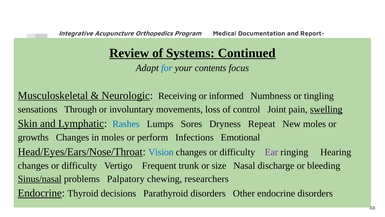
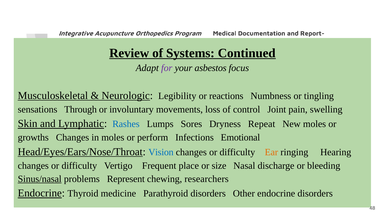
for colour: blue -> purple (167, 68)
contents: contents -> asbestos (211, 68)
Receiving: Receiving -> Legibility (177, 96)
informed: informed -> reactions (226, 96)
swelling underline: present -> none (326, 109)
Ear colour: purple -> orange (271, 152)
trunk: trunk -> place (189, 165)
Palpatory: Palpatory -> Represent (126, 179)
decisions: decisions -> medicine (118, 193)
